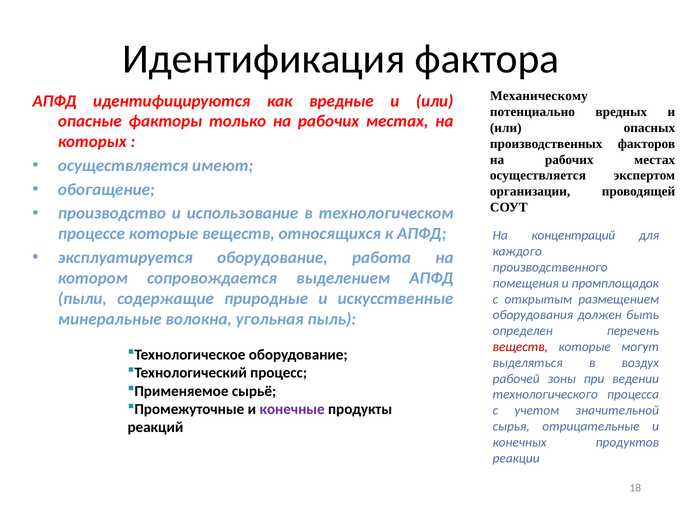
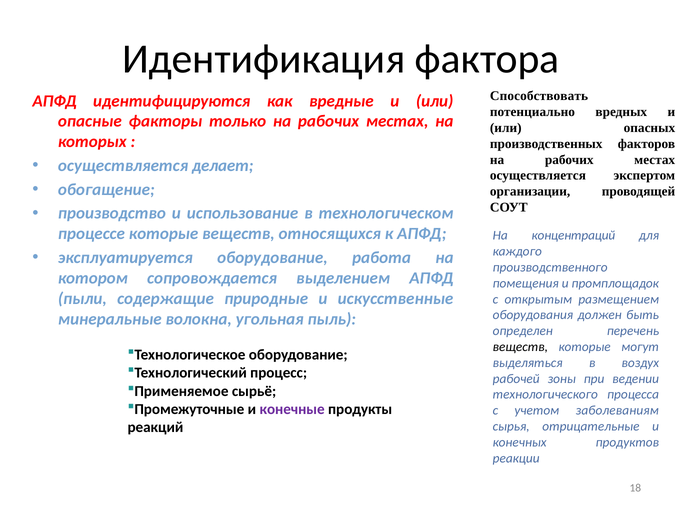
Механическому: Механическому -> Способствовать (539, 96)
имеют: имеют -> делает (223, 166)
веществ colour: red -> black (520, 347)
значительной: значительной -> заболеваниям (617, 411)
